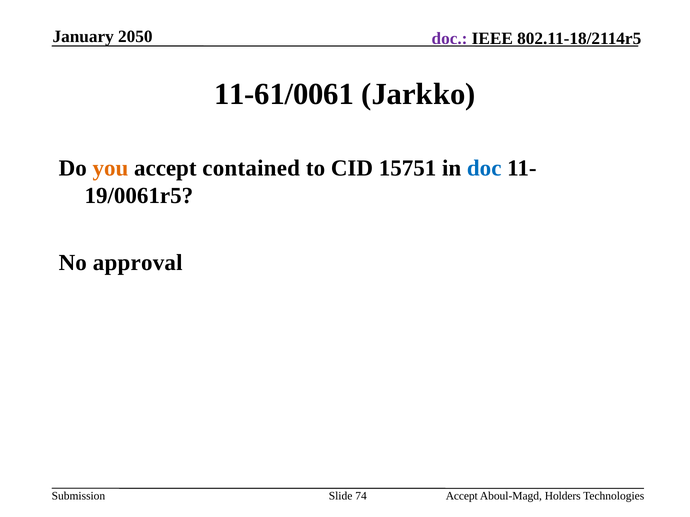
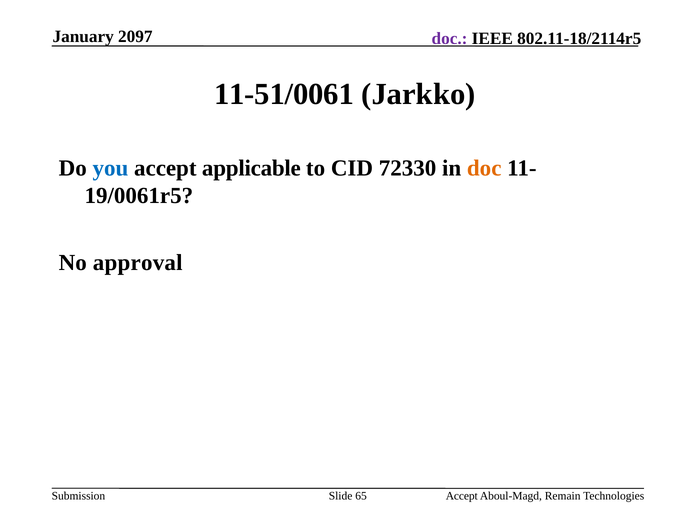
2050: 2050 -> 2097 (135, 37)
11-61/0061: 11-61/0061 -> 11-51/0061 (284, 94)
you colour: orange -> blue (110, 168)
contained: contained -> applicable (251, 168)
15751: 15751 -> 72330 (408, 168)
doc colour: blue -> orange (484, 168)
74: 74 -> 65 (361, 496)
Holders: Holders -> Remain (563, 496)
